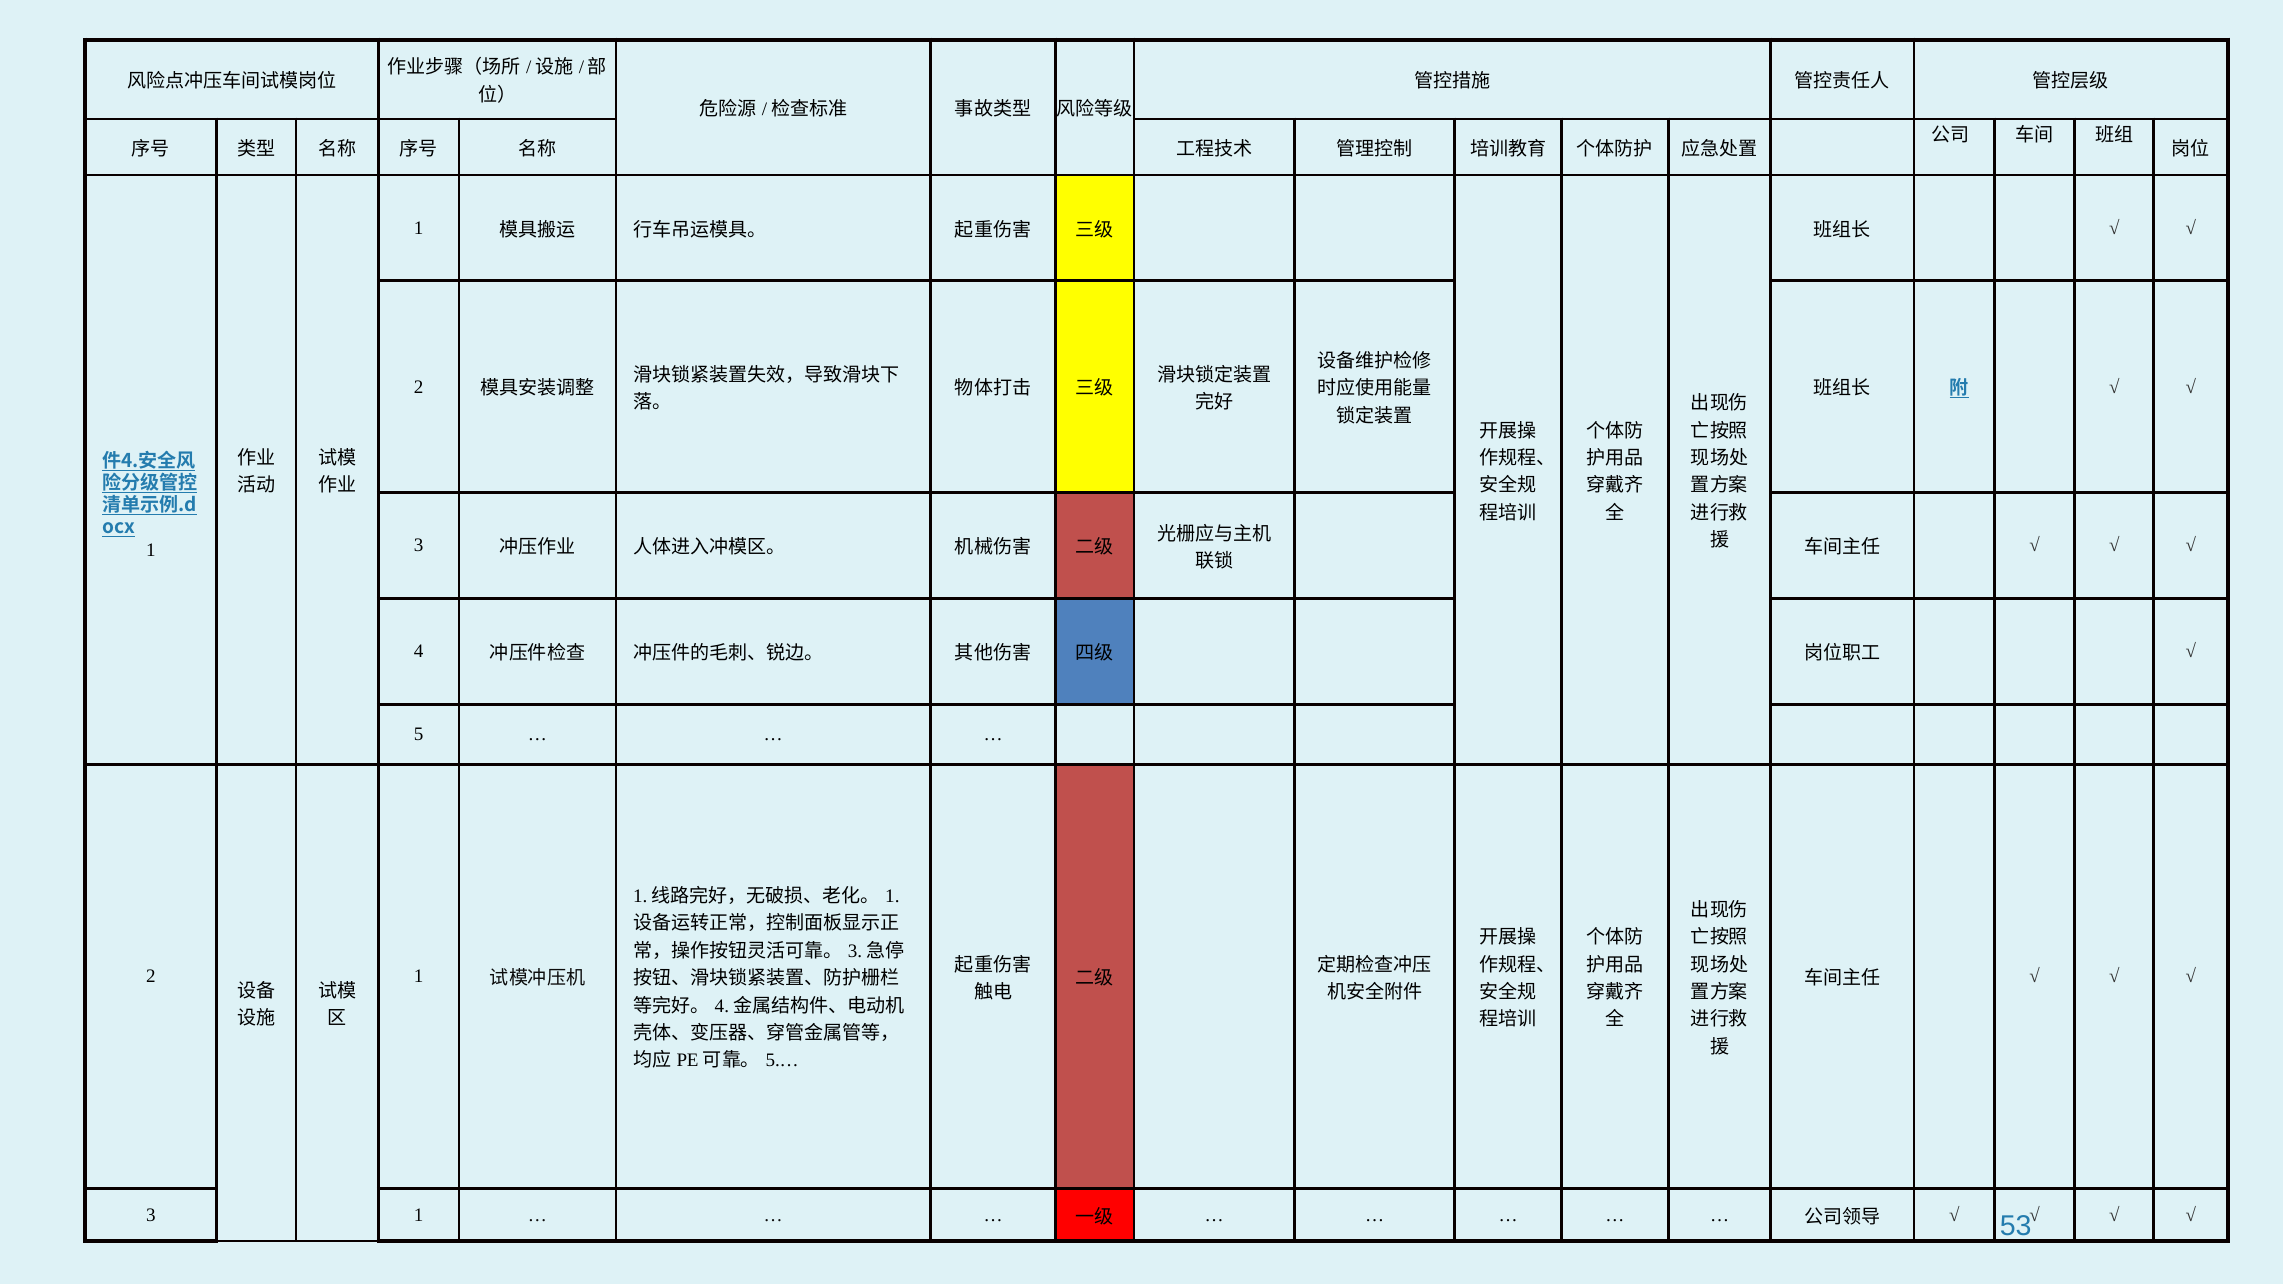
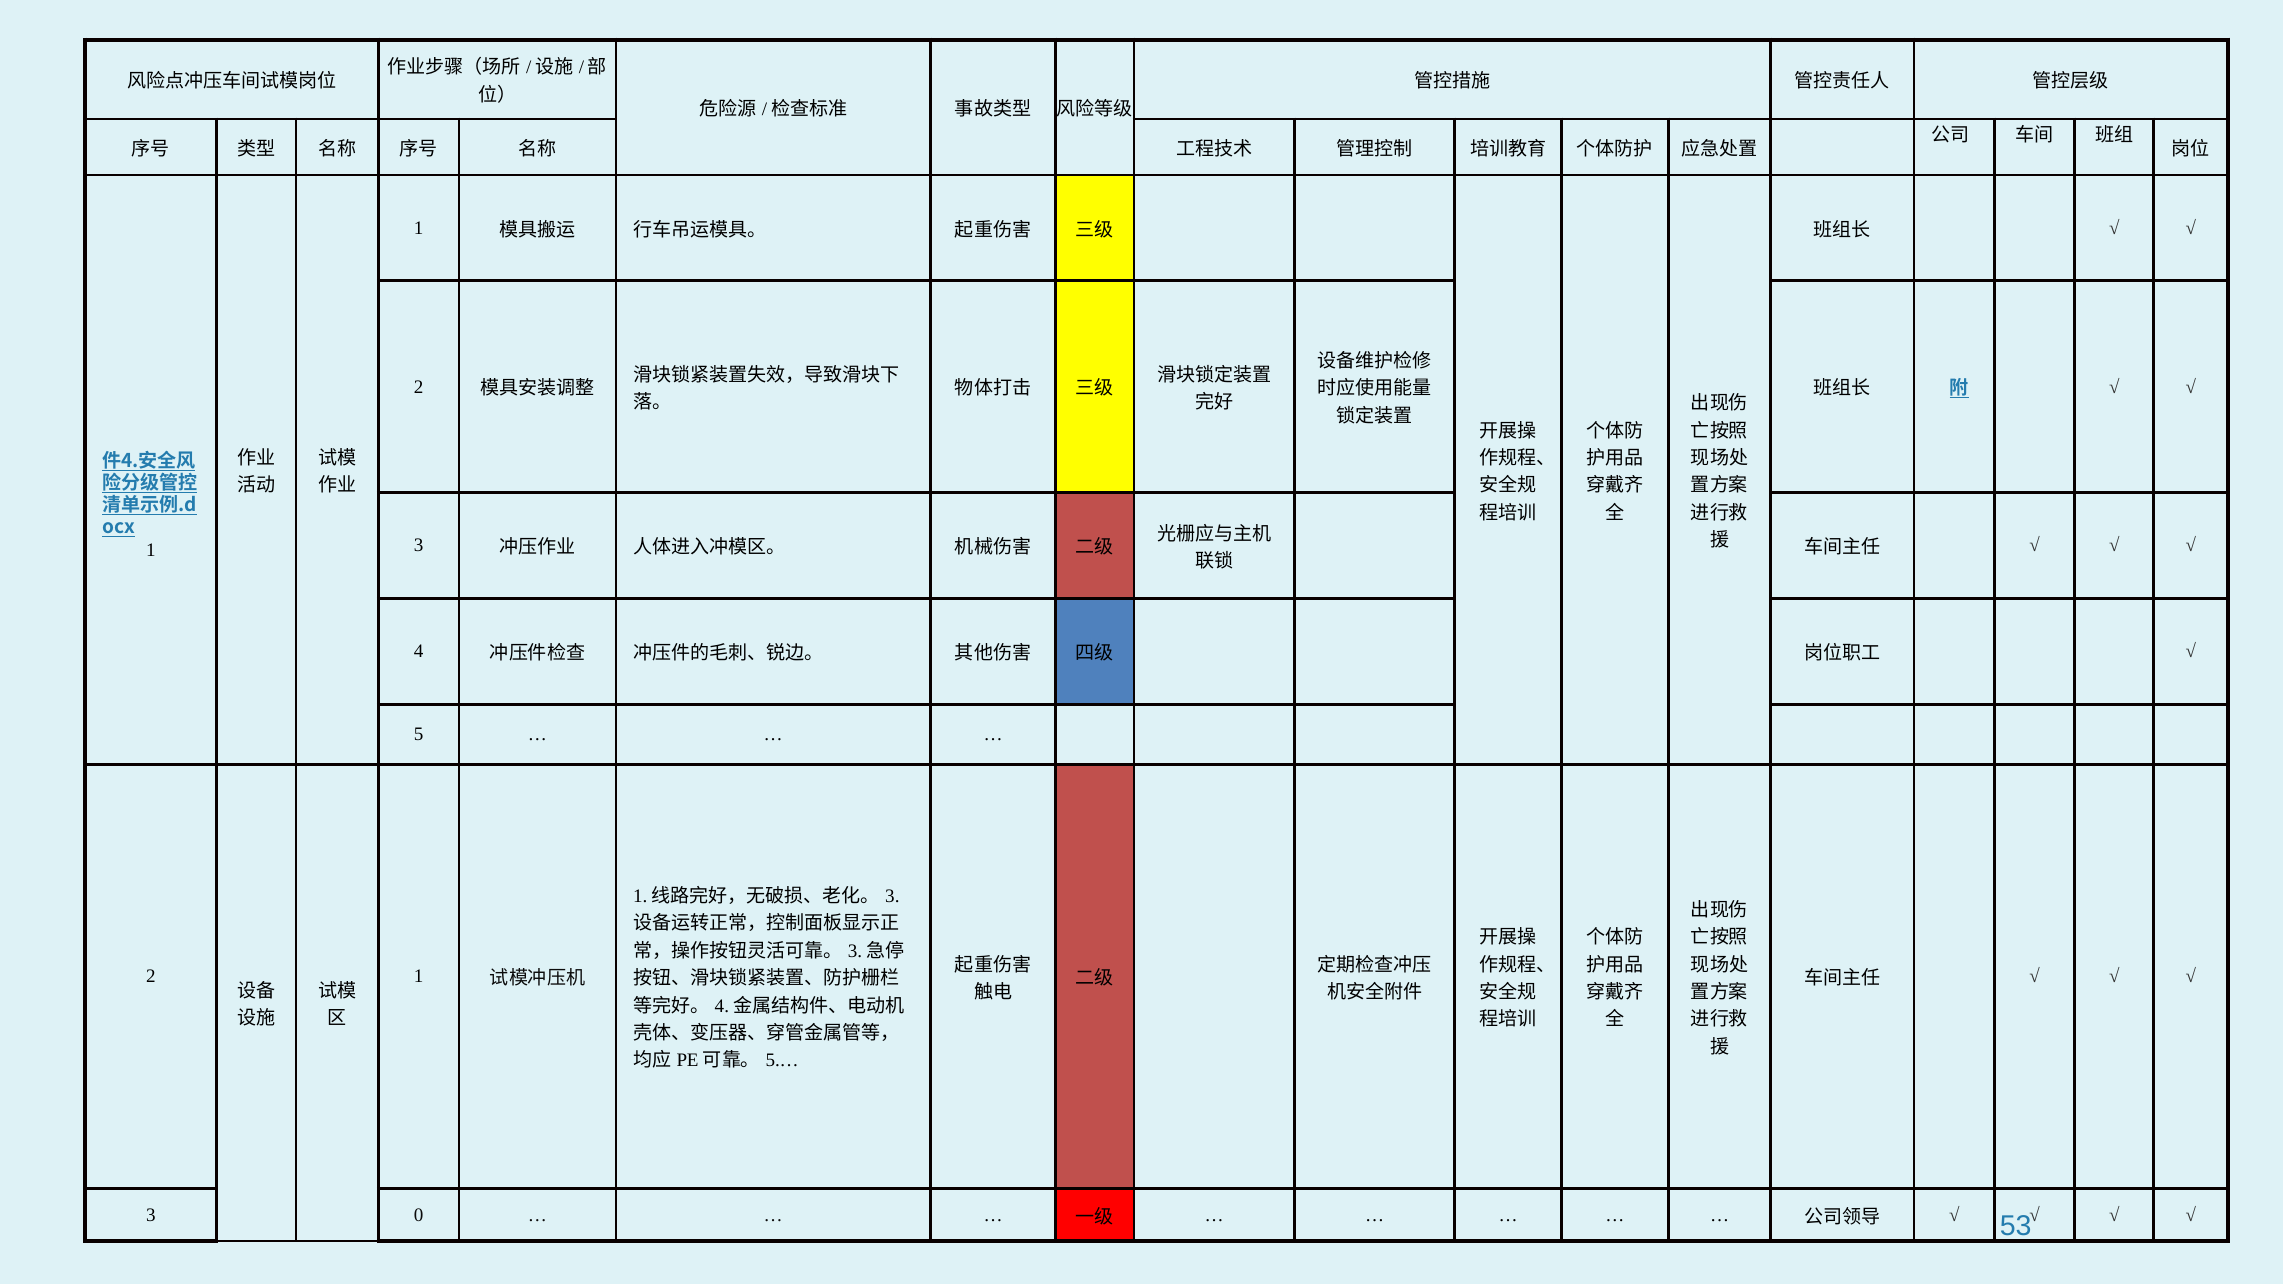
1: 1 -> 3 (892, 896)
3 1: 1 -> 0 (419, 1215)
